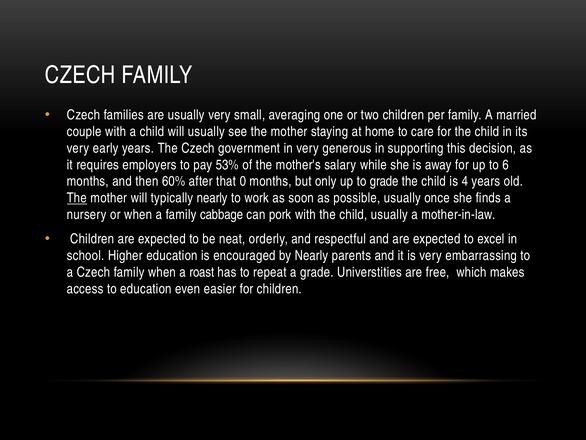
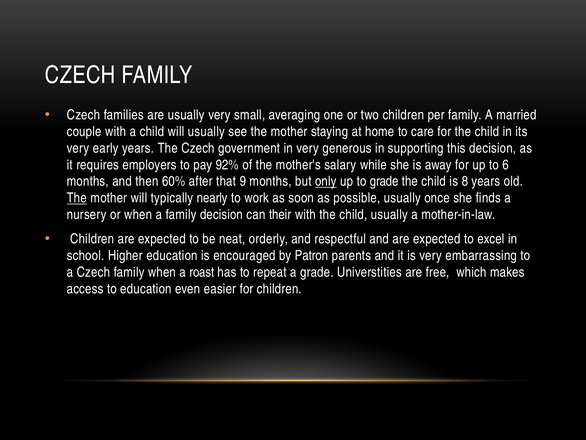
53%: 53% -> 92% (227, 165)
0: 0 -> 9 (243, 181)
only underline: none -> present (326, 181)
4: 4 -> 8 (465, 181)
family cabbage: cabbage -> decision (222, 214)
pork: pork -> their (280, 214)
by Nearly: Nearly -> Patron (312, 255)
